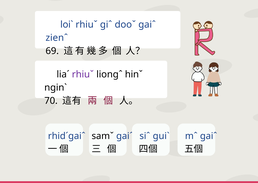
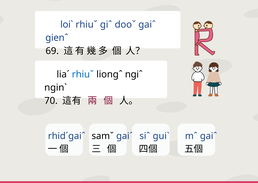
zienˆ: zienˆ -> gienˆ (57, 38)
rhiuˇ colour: purple -> blue (83, 74)
hinˇ: hinˇ -> ngiˆ (134, 74)
